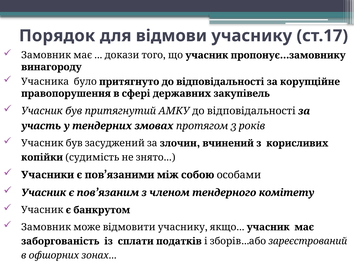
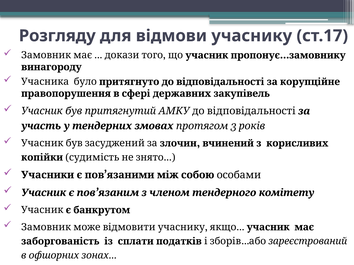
Порядок: Порядок -> Розгляду (57, 36)
